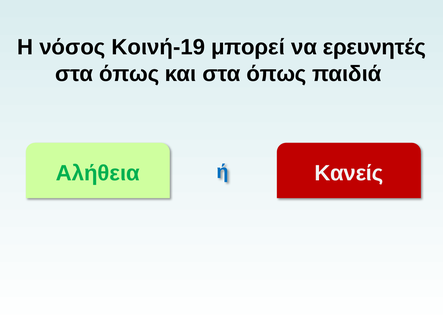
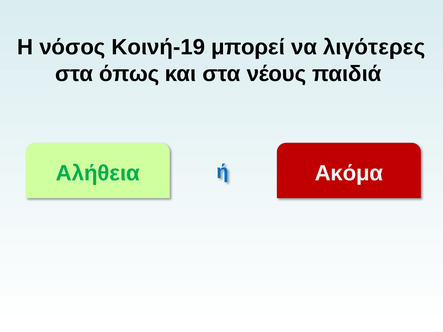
ερευνητές: ερευνητές -> λιγότερες (374, 47)
και στα όπως: όπως -> νέους (276, 74)
Κανείς: Κανείς -> Ακόμα (349, 173)
